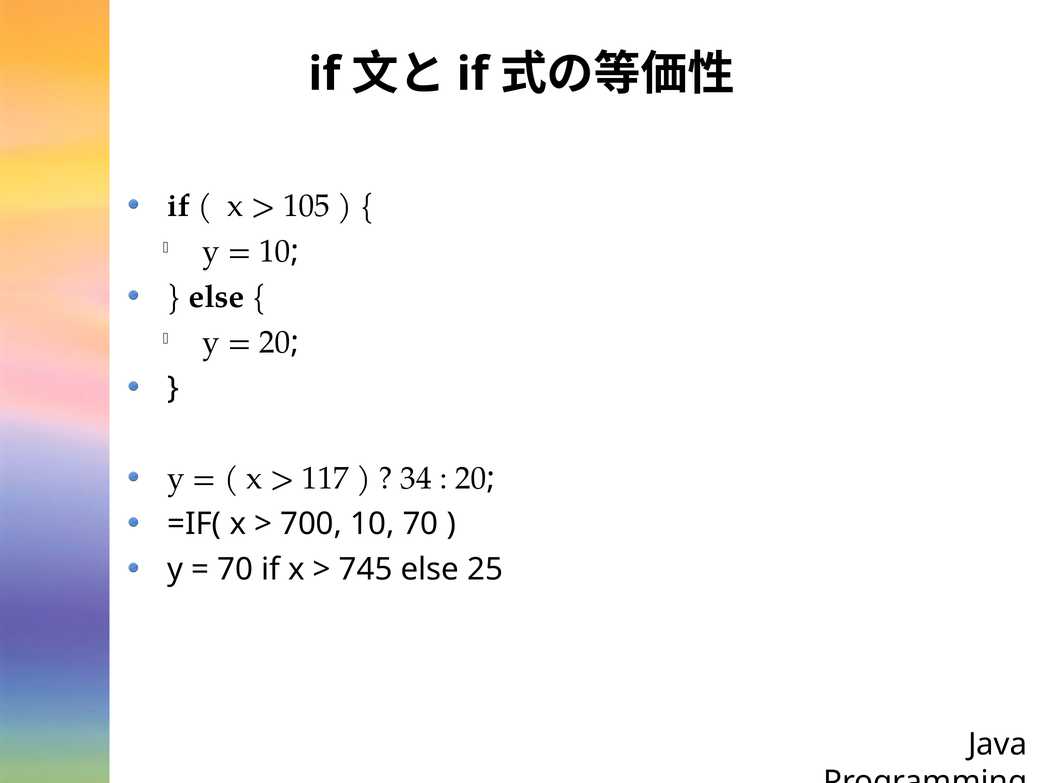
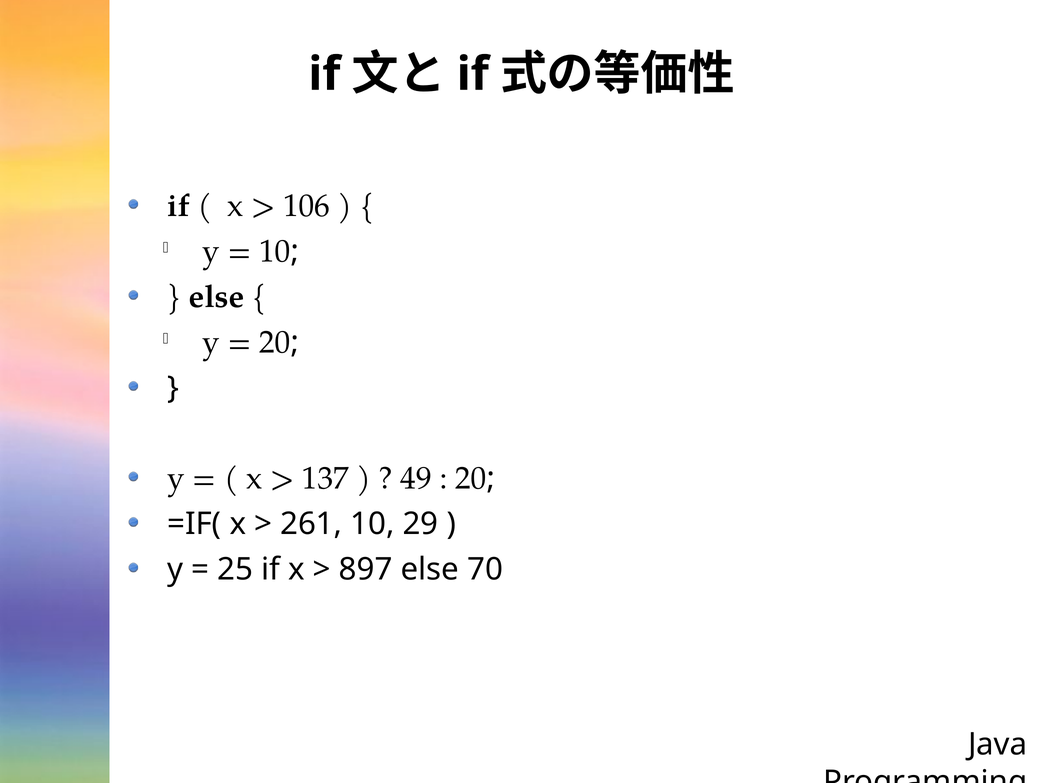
105: 105 -> 106 (307, 206)
117: 117 -> 137 (325, 478)
34: 34 -> 49 (416, 478)
700: 700 -> 261 (311, 524)
10 70: 70 -> 29 (420, 524)
70: 70 -> 25 (235, 569)
745: 745 -> 897 (366, 569)
25: 25 -> 70 (485, 569)
